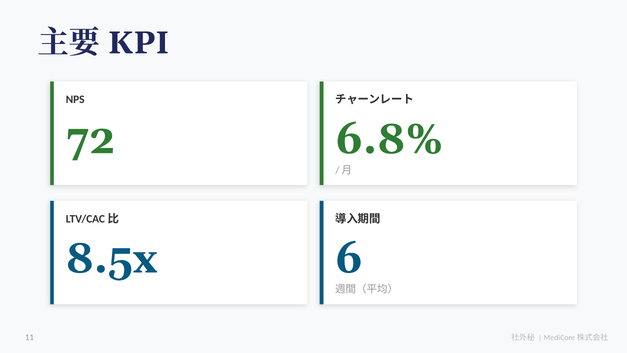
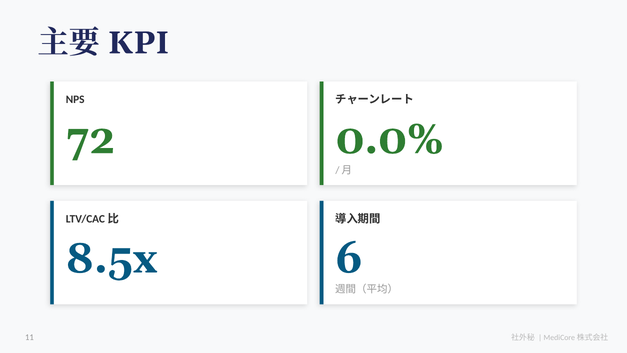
6.8%: 6.8% -> 0.0% (390, 139)
